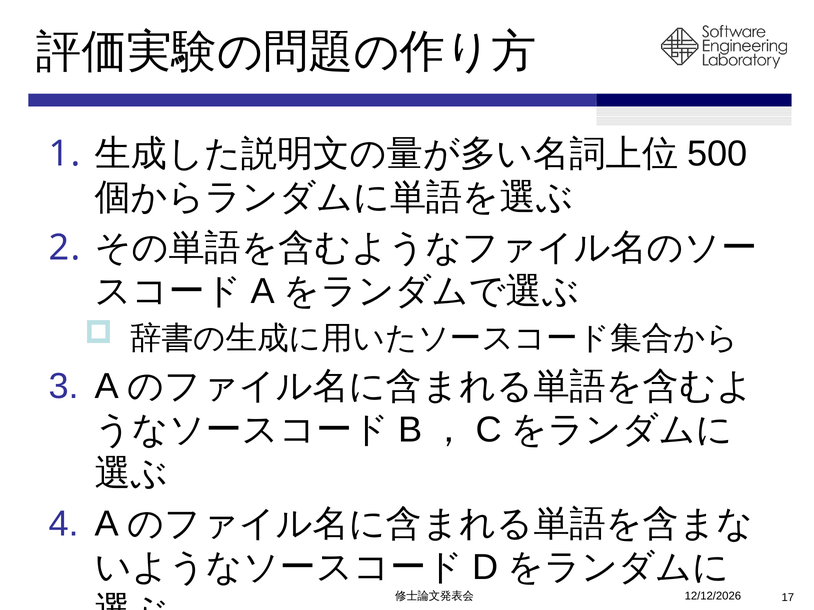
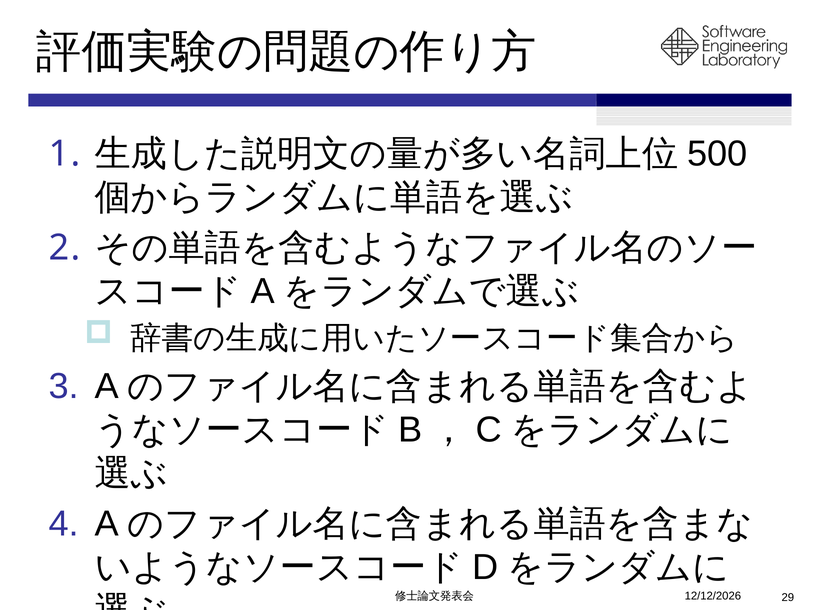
17: 17 -> 29 (788, 598)
